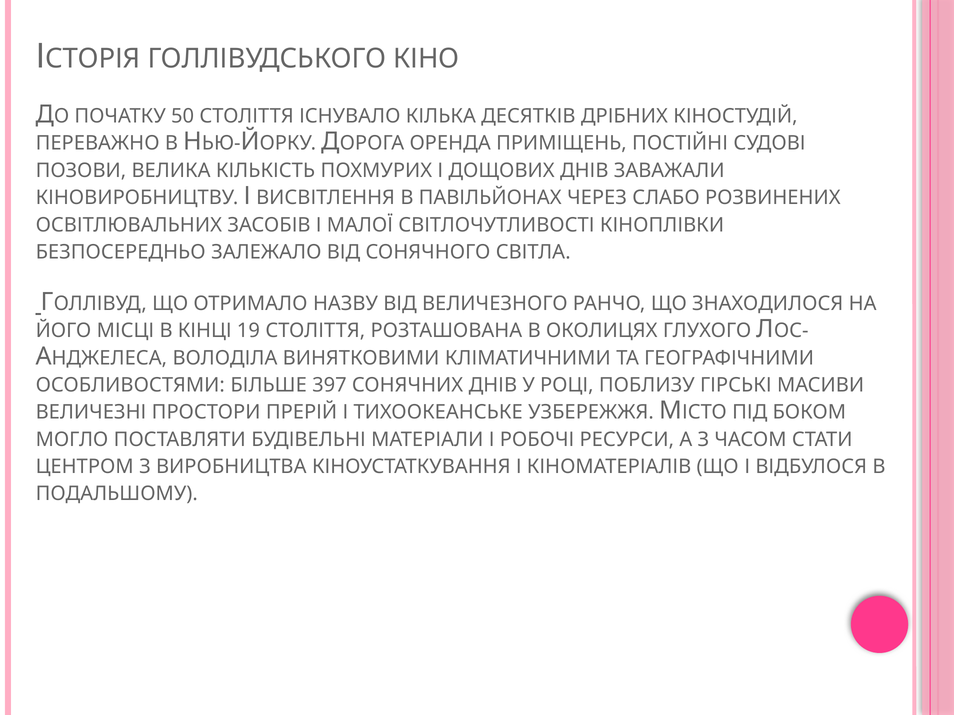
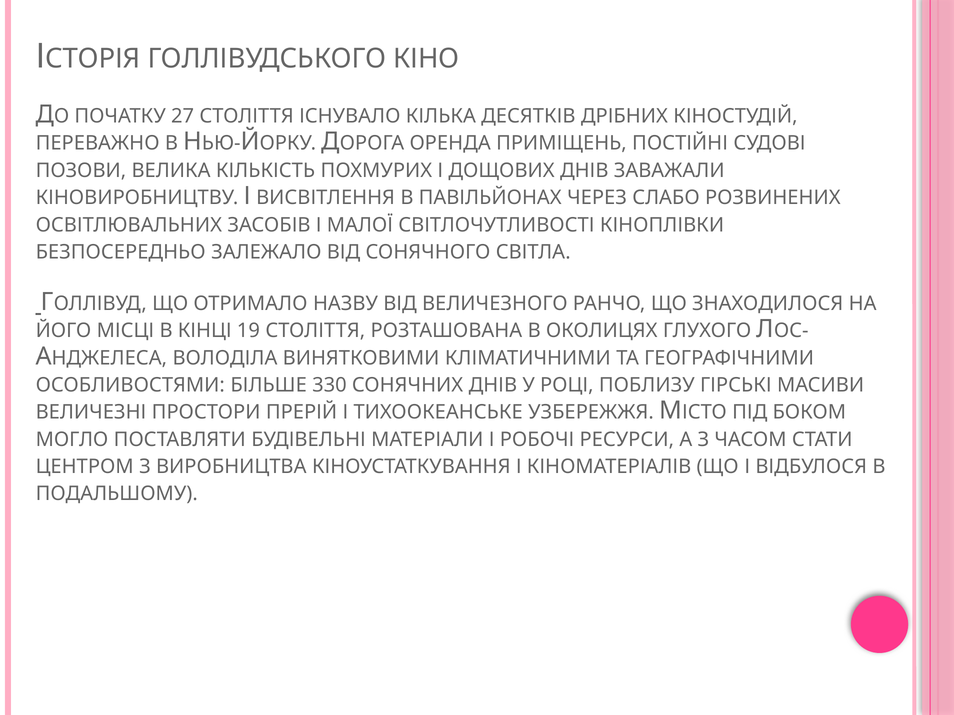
50: 50 -> 27 (183, 116)
397: 397 -> 330 (329, 385)
